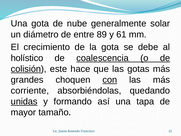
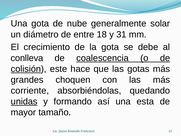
89: 89 -> 18 (102, 34)
61: 61 -> 31 (121, 34)
holístico: holístico -> conlleva (27, 58)
con underline: present -> none (110, 80)
tapa: tapa -> esta (145, 101)
